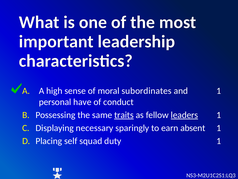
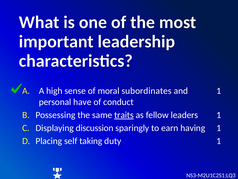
leaders underline: present -> none (184, 115)
necessary: necessary -> discussion (95, 128)
absent: absent -> having (193, 128)
squad: squad -> taking (91, 141)
